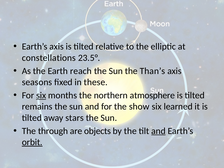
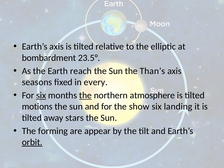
constellations: constellations -> bombardment (49, 58)
these: these -> every (96, 82)
the underline: none -> present (85, 95)
remains: remains -> motions (37, 107)
learned: learned -> landing (178, 107)
through: through -> forming (53, 131)
objects: objects -> appear (97, 131)
and underline: present -> none (158, 131)
